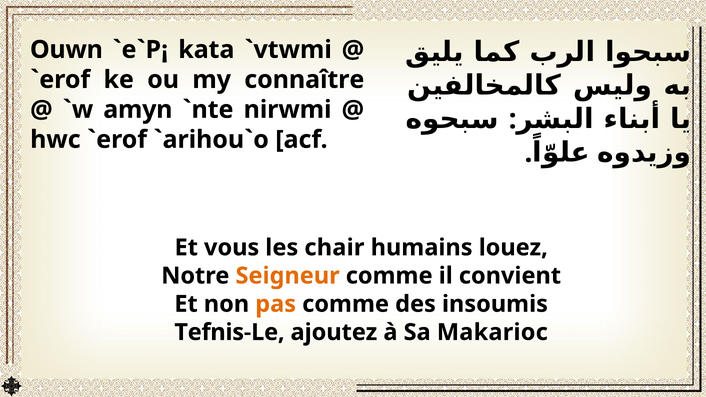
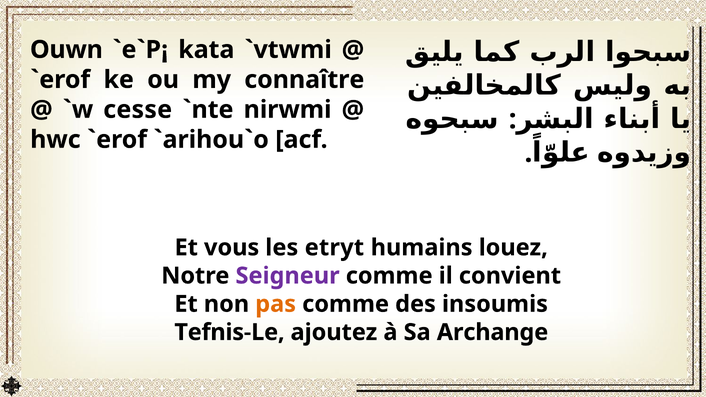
amyn: amyn -> cesse (138, 110)
chair: chair -> etryt (334, 248)
Seigneur colour: orange -> purple (288, 276)
Makarioc: Makarioc -> Archange (493, 332)
